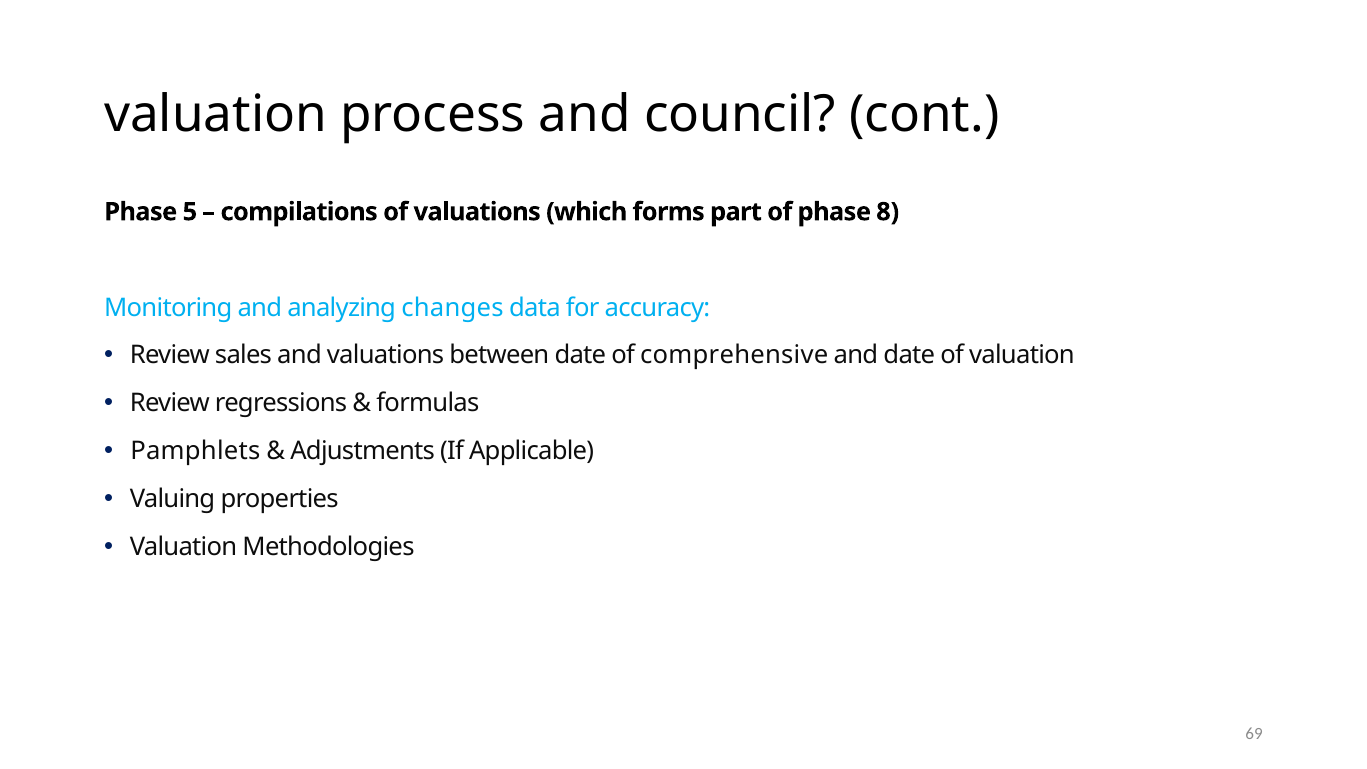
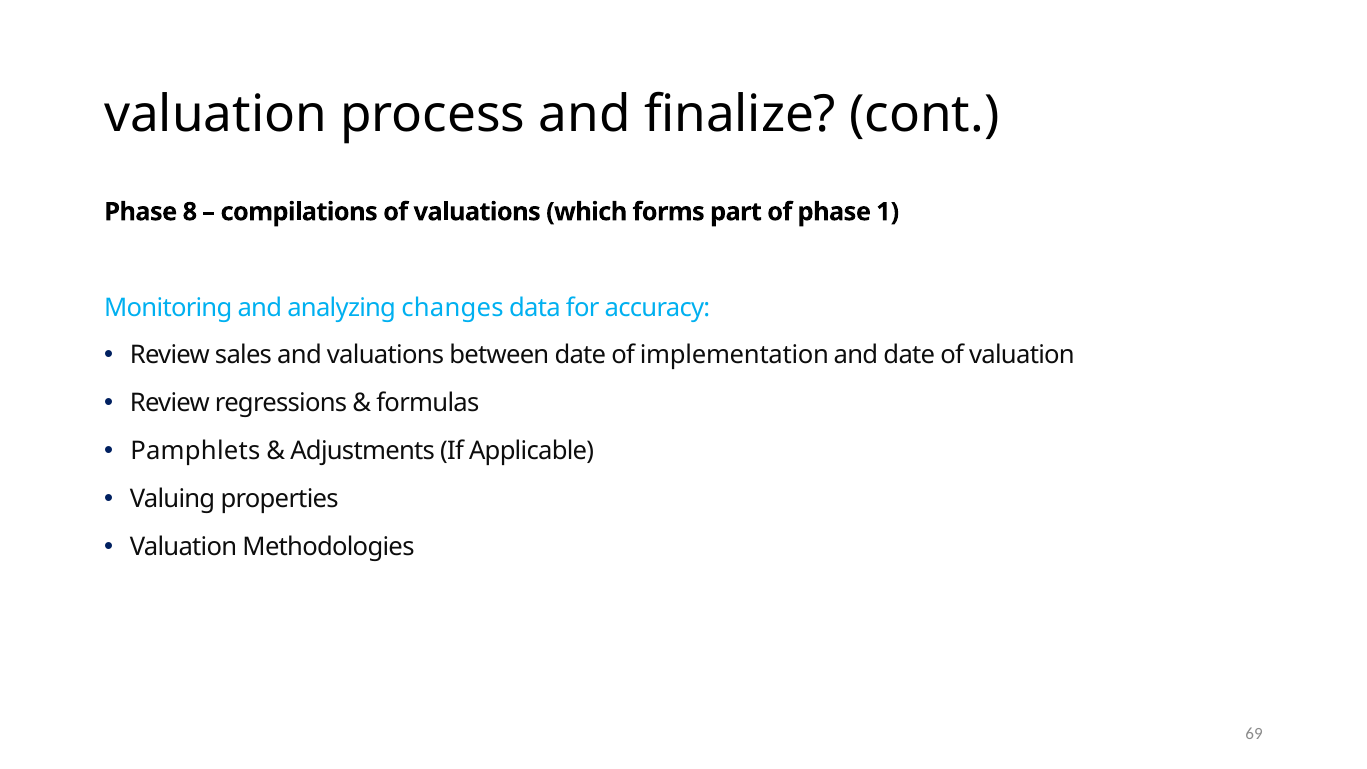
council: council -> finalize (740, 115)
5: 5 -> 8 (190, 212)
8: 8 -> 1 (888, 212)
comprehensive: comprehensive -> implementation (734, 355)
